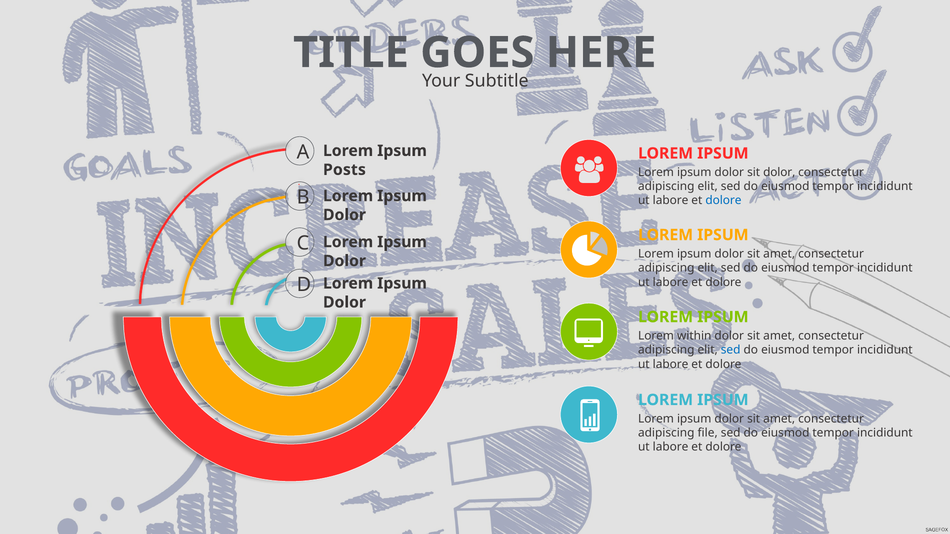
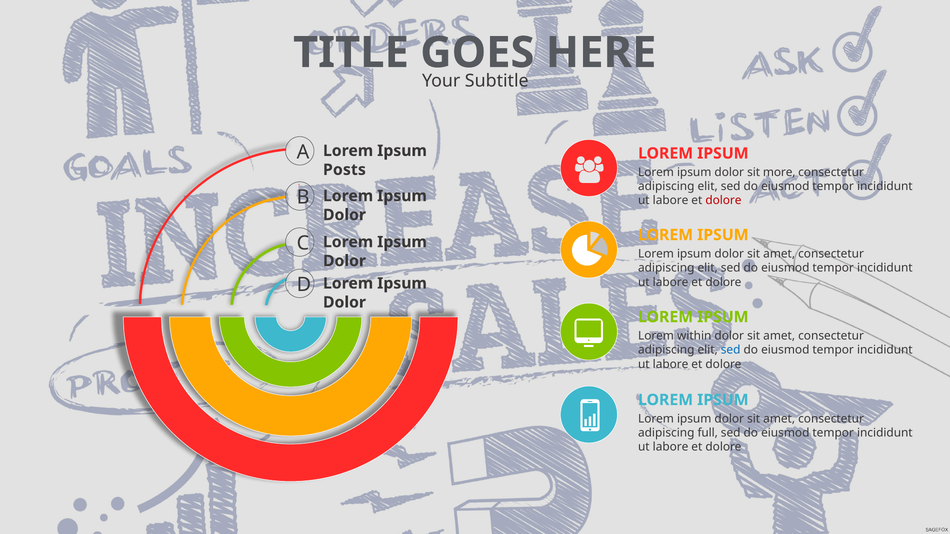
sit dolor: dolor -> more (779, 172)
dolore colour: blue -> red (723, 201)
file: file -> full (708, 433)
